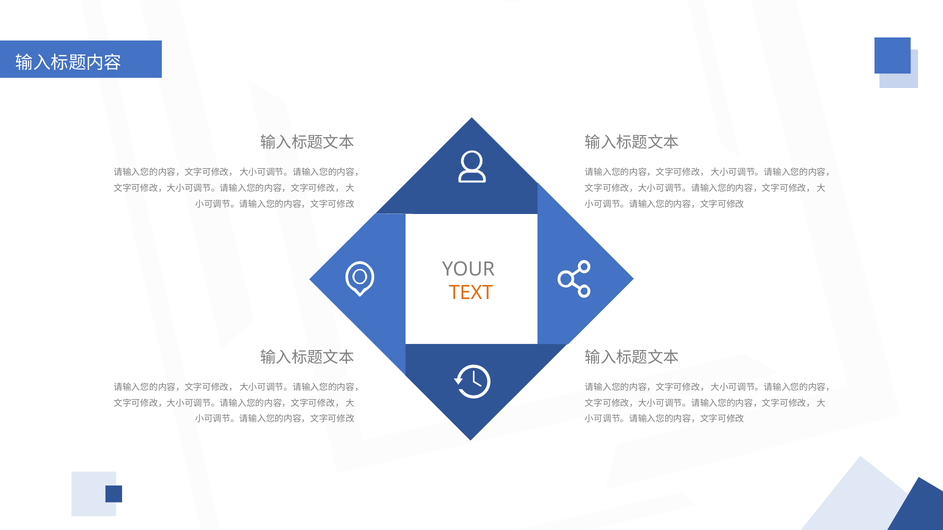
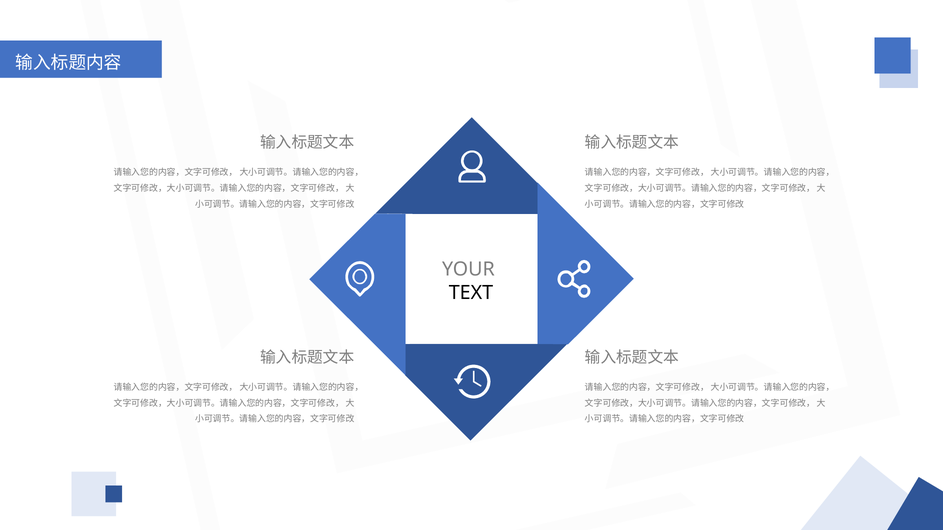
TEXT colour: orange -> black (471, 293)
